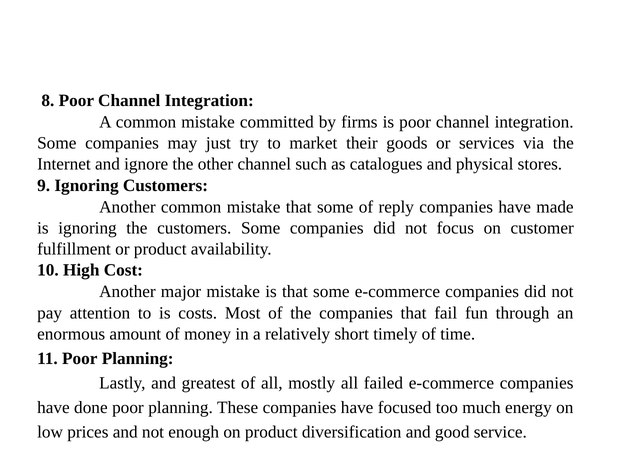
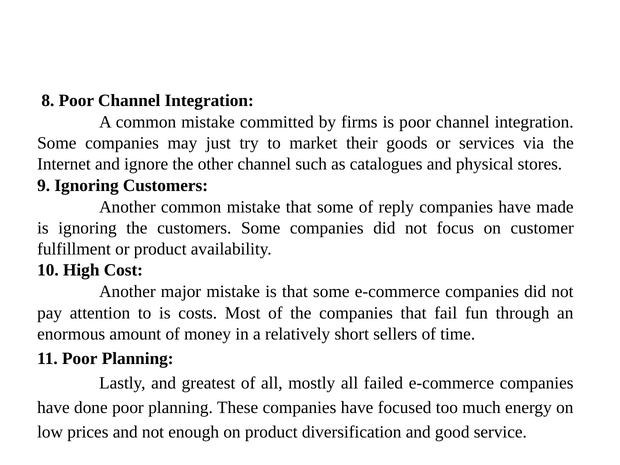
timely: timely -> sellers (395, 334)
